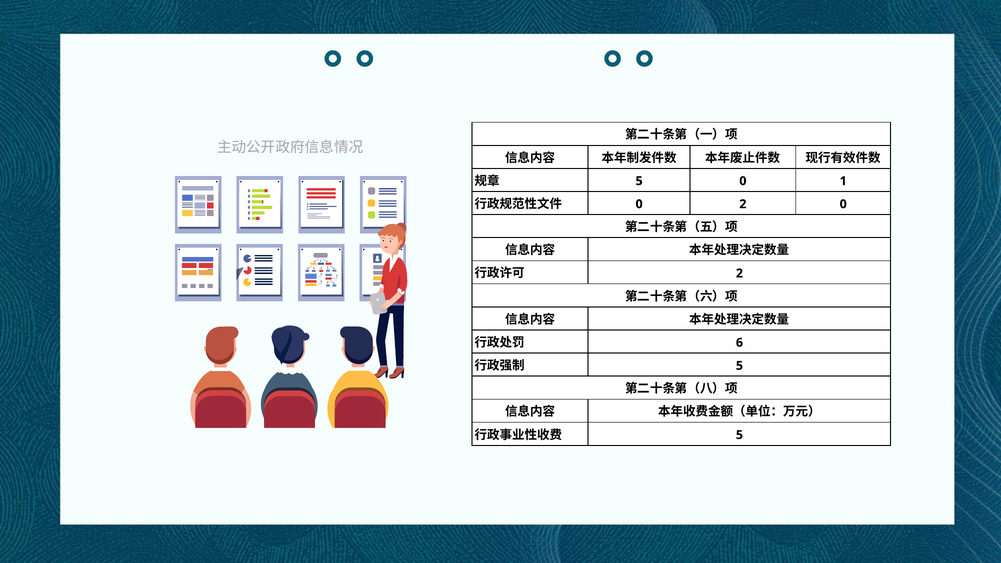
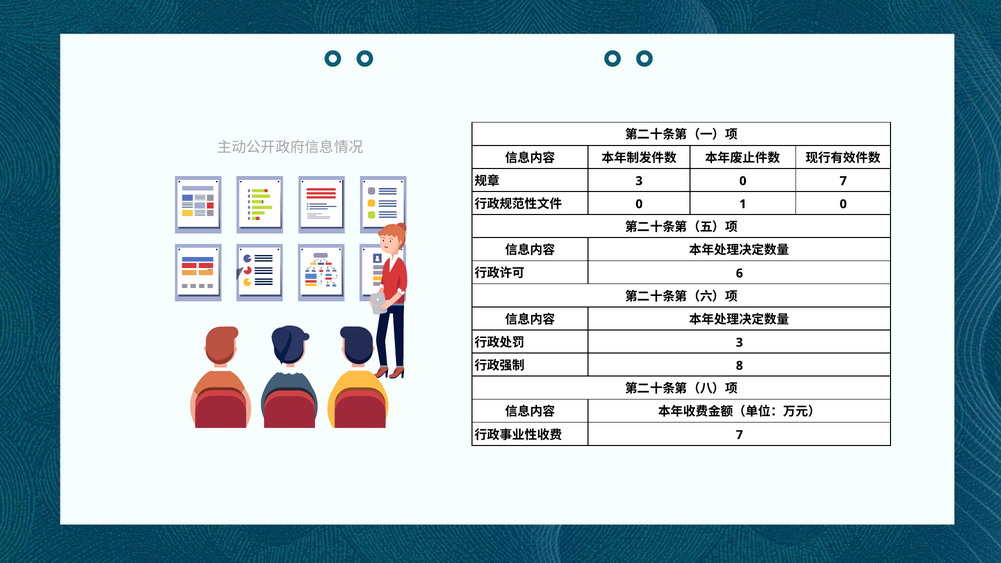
5: 5 -> 3 (639, 181)
0 1: 1 -> 7 (843, 181)
0 2: 2 -> 1 (743, 204)
2: 2 -> 6 (739, 273)
6: 6 -> 3 (739, 343)
5: 5 -> 8 (739, 366)
5: 5 -> 7 (739, 435)
